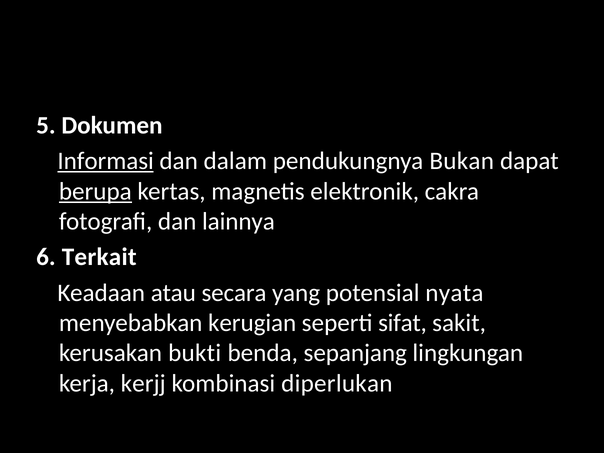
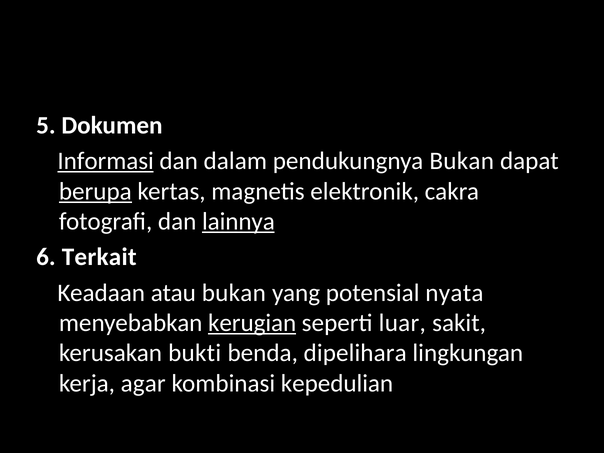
lainnya underline: none -> present (238, 222)
atau secara: secara -> bukan (234, 293)
kerugian underline: none -> present (252, 323)
sifat: sifat -> luar (402, 323)
sepanjang: sepanjang -> dipelihara (355, 353)
kerjj: kerjj -> agar (143, 383)
diperlukan: diperlukan -> kepedulian (337, 383)
